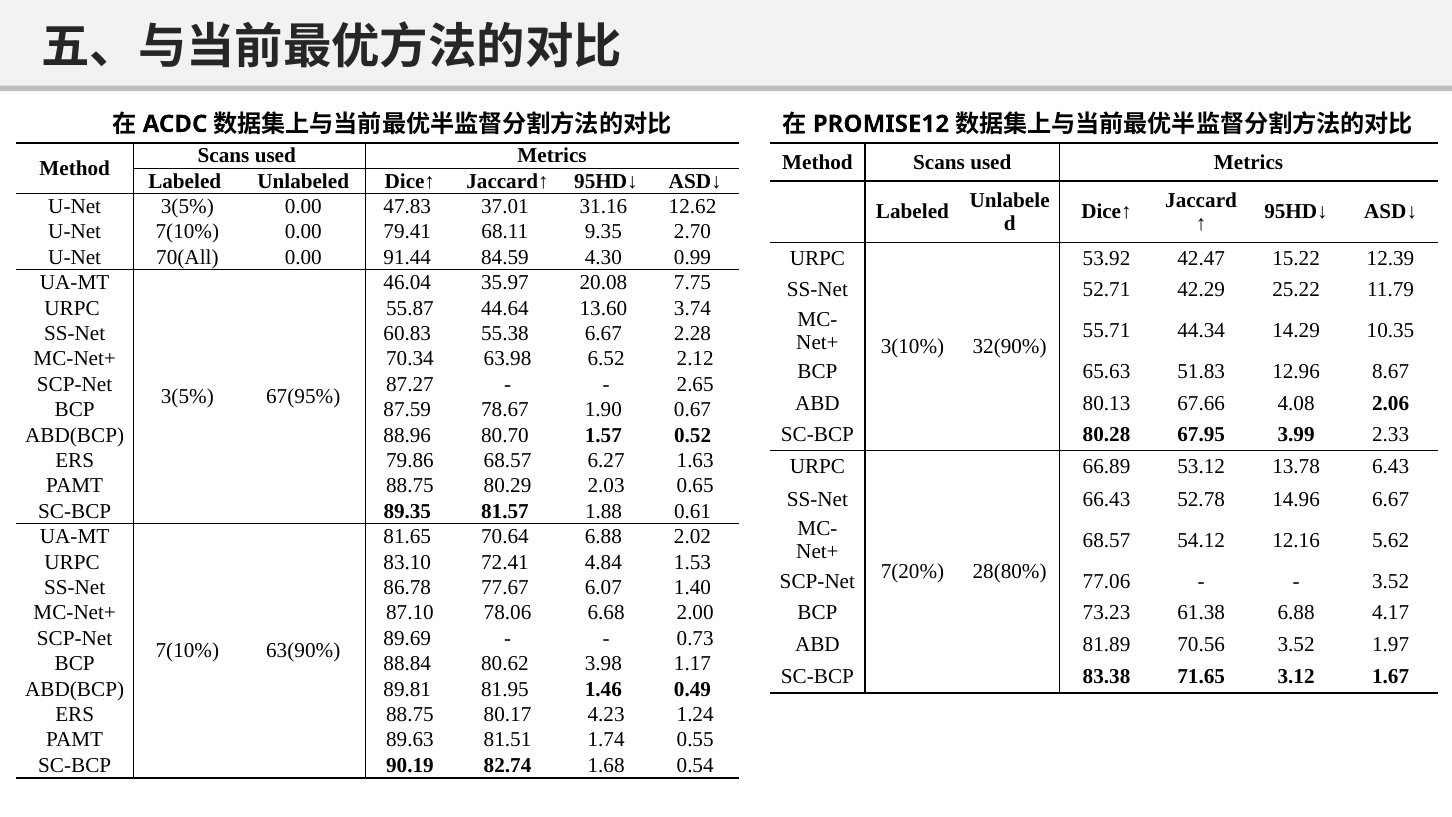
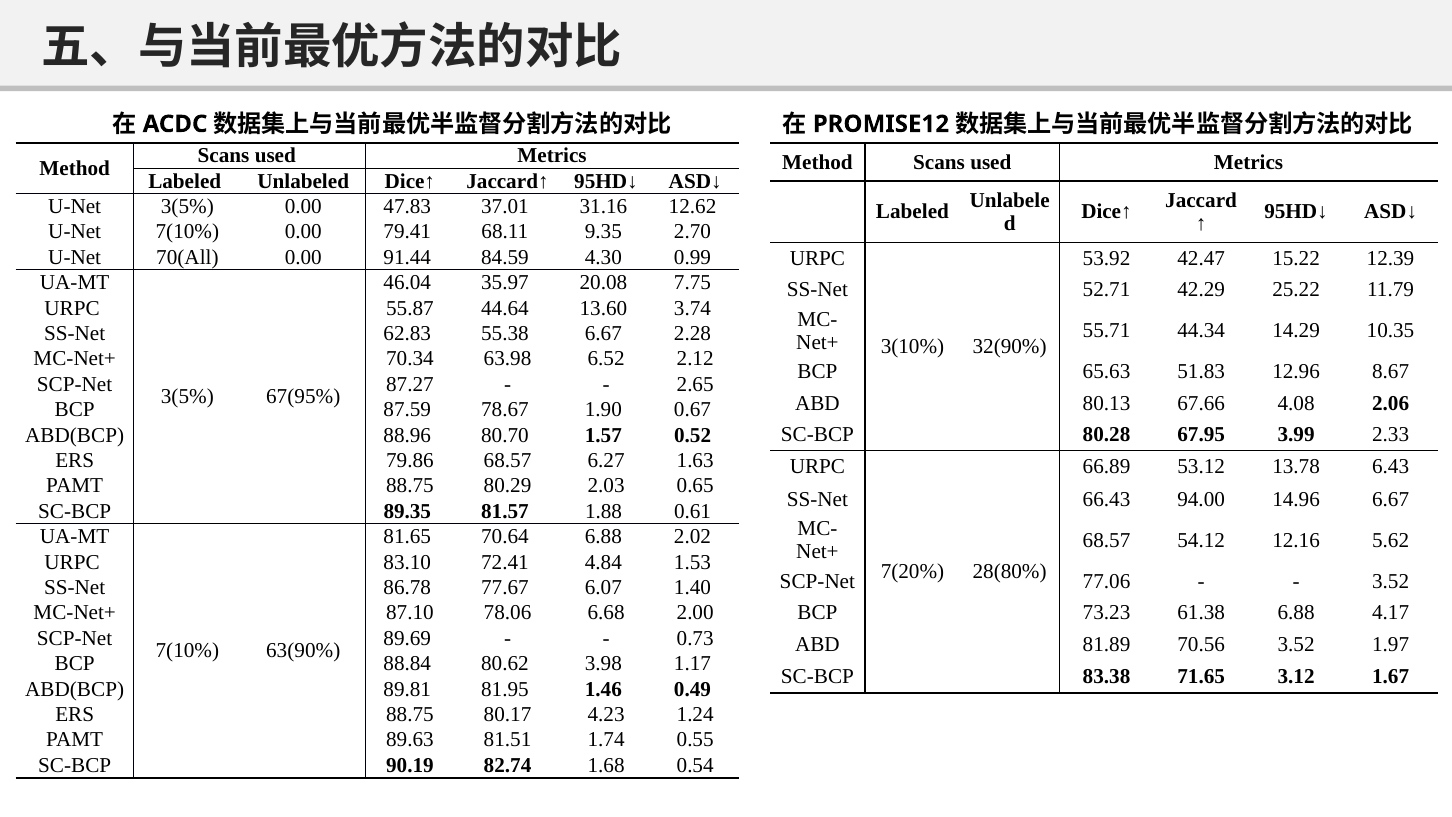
60.83: 60.83 -> 62.83 (407, 333)
52.78: 52.78 -> 94.00 (1201, 499)
